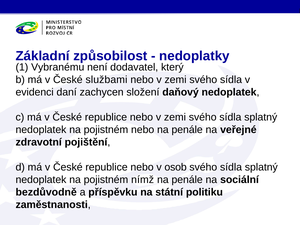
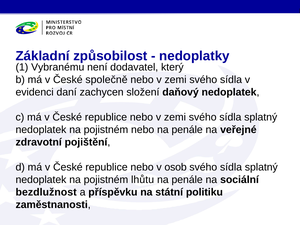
službami: službami -> společně (106, 80)
nímž: nímž -> lhůtu (143, 180)
bezdůvodně: bezdůvodně -> bezdlužnost (46, 192)
